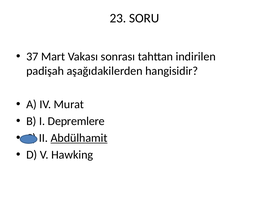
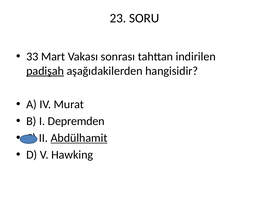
37: 37 -> 33 (32, 56)
padişah underline: none -> present (45, 71)
Depremlere: Depremlere -> Depremden (76, 121)
